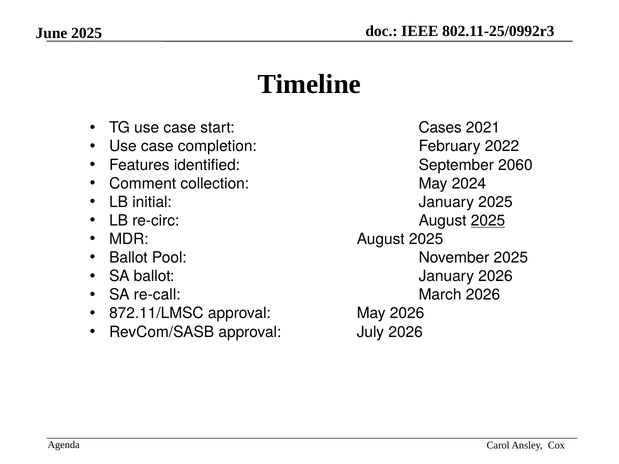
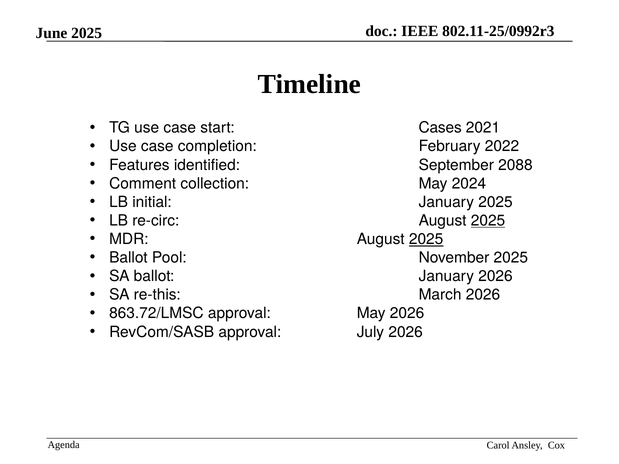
2060: 2060 -> 2088 (515, 165)
2025 underline: none -> present (426, 239)
re-call: re-call -> re-this (157, 295)
872.11/LMSC: 872.11/LMSC -> 863.72/LMSC (156, 314)
